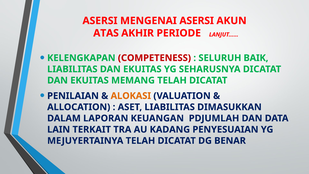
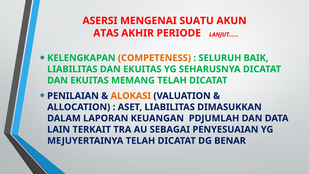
MENGENAI ASERSI: ASERSI -> SUATU (197, 21)
COMPETENESS colour: red -> orange (154, 58)
KADANG: KADANG -> SEBAGAI (170, 129)
